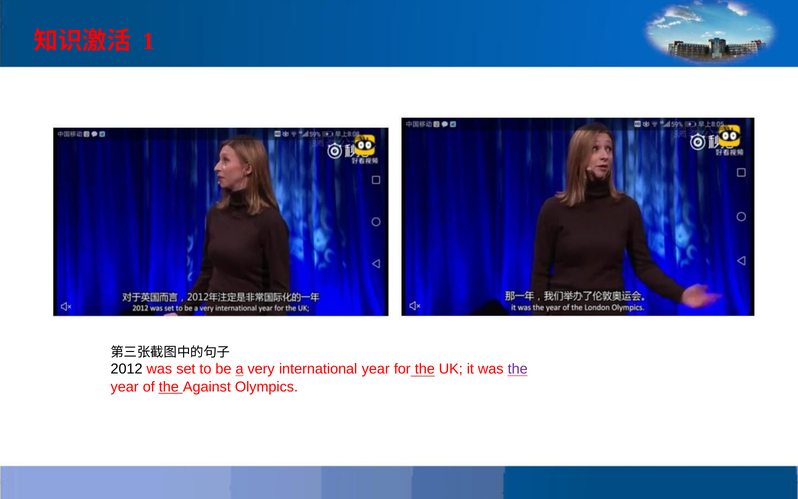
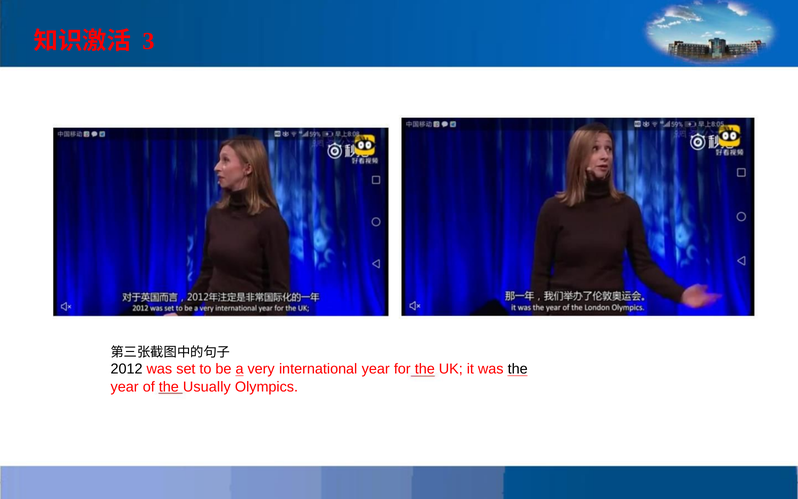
1: 1 -> 3 (148, 41)
the colour: purple -> black (518, 369)
Against: Against -> Usually (207, 387)
